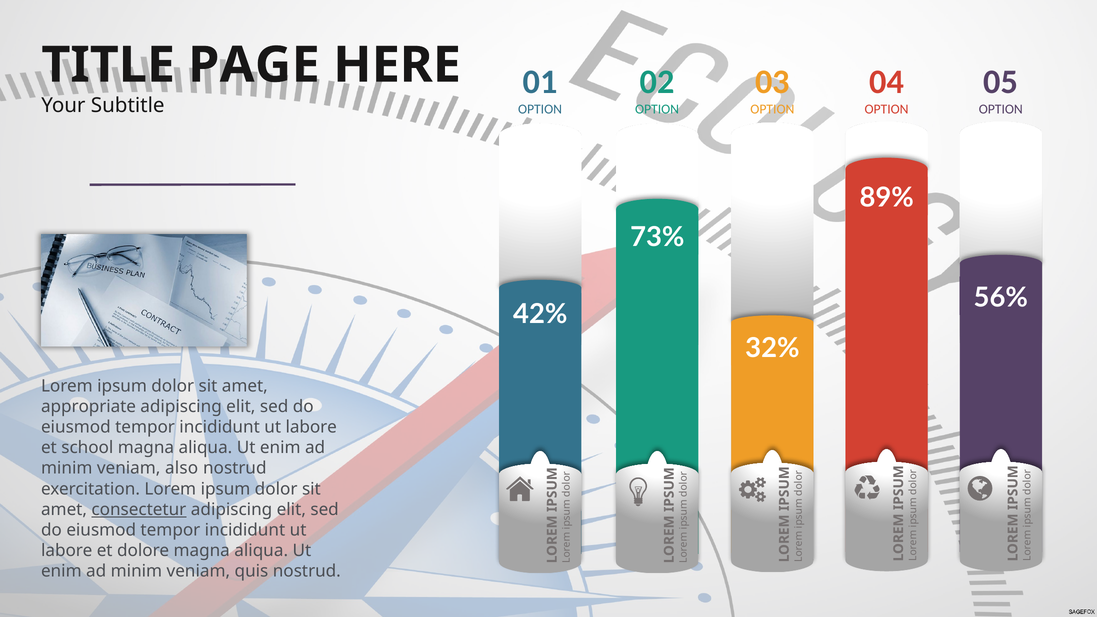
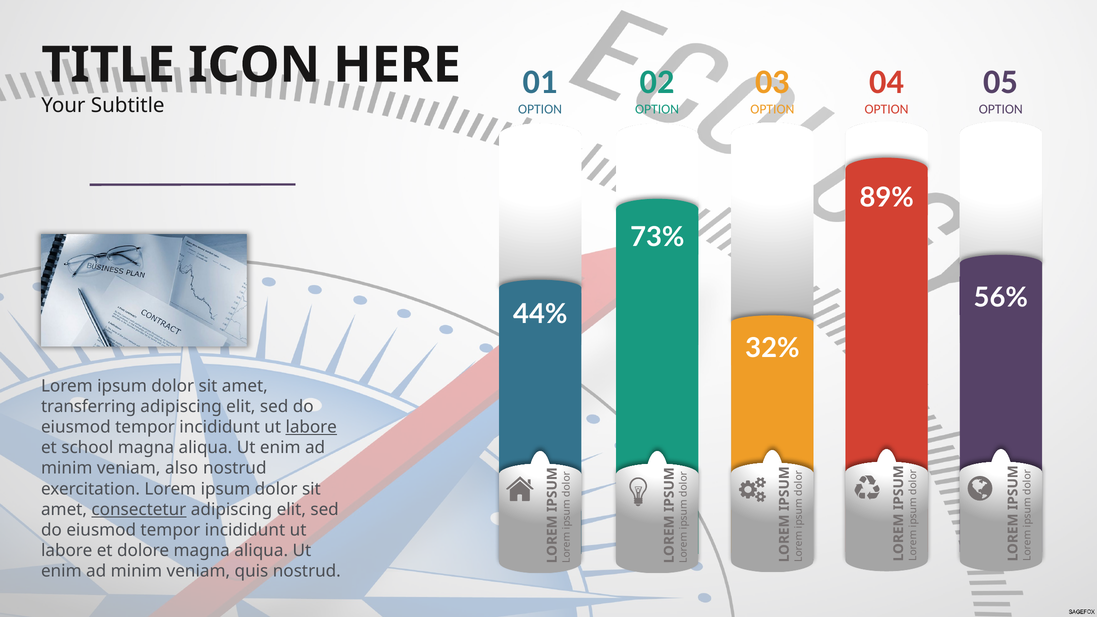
PAGE: PAGE -> ICON (254, 65)
42%: 42% -> 44% (540, 314)
appropriate: appropriate -> transferring (89, 407)
labore underline: none -> present (311, 427)
